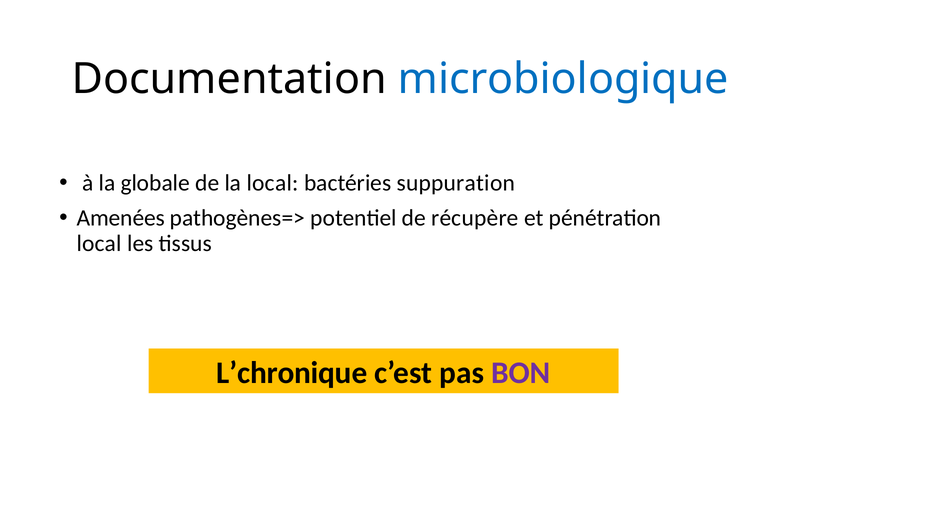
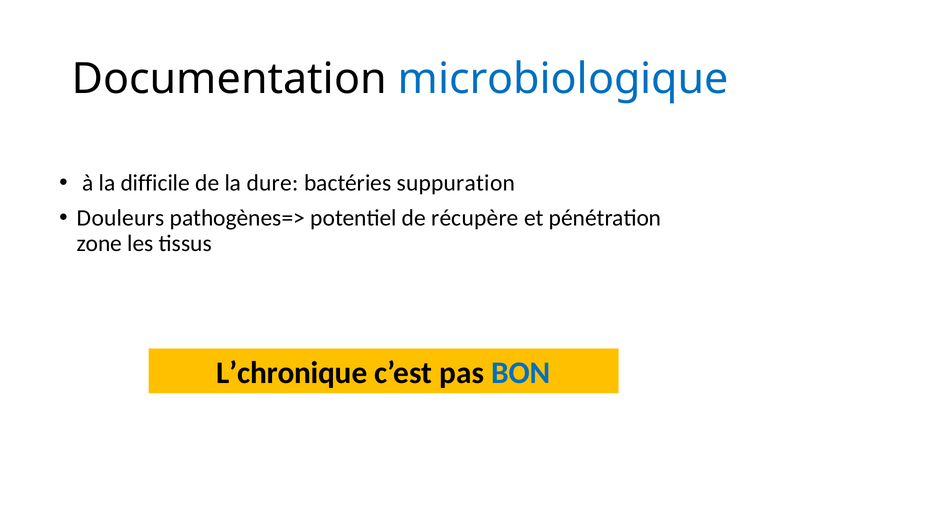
globale: globale -> difficile (155, 183)
la local: local -> dure (273, 183)
Amenées: Amenées -> Douleurs (121, 218)
local: local -> zone (99, 243)
BON colour: purple -> blue (521, 373)
